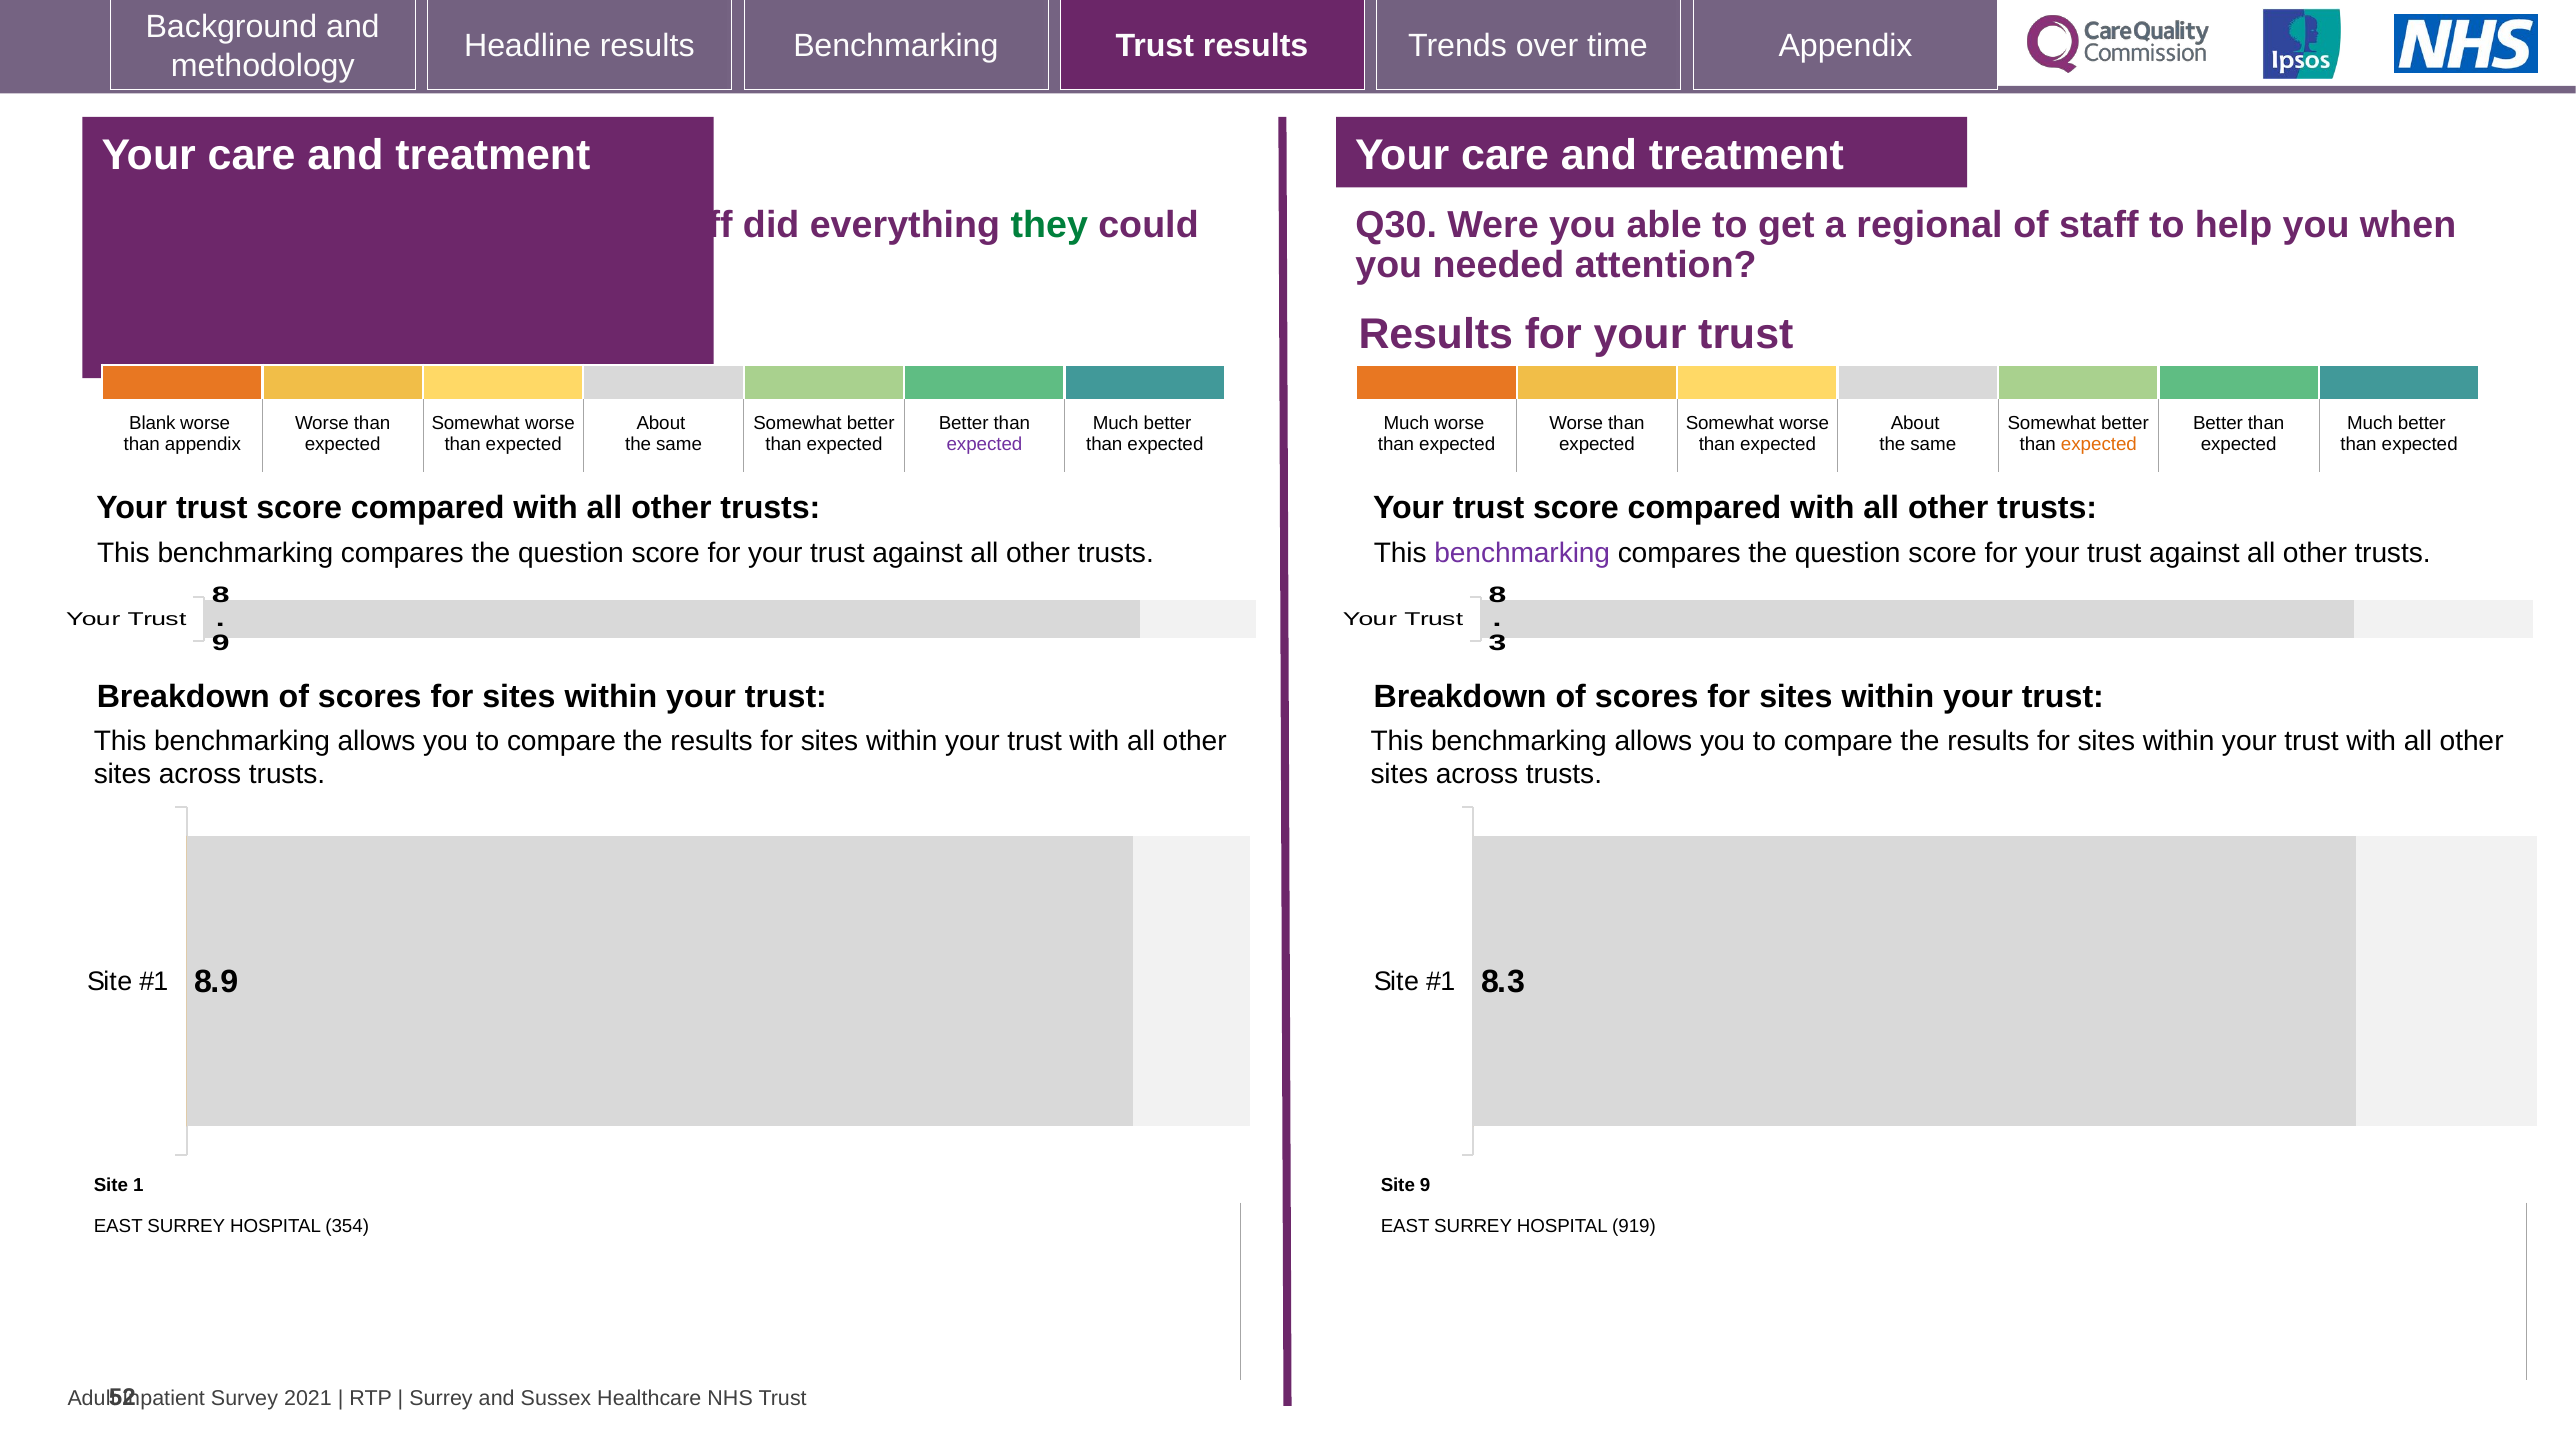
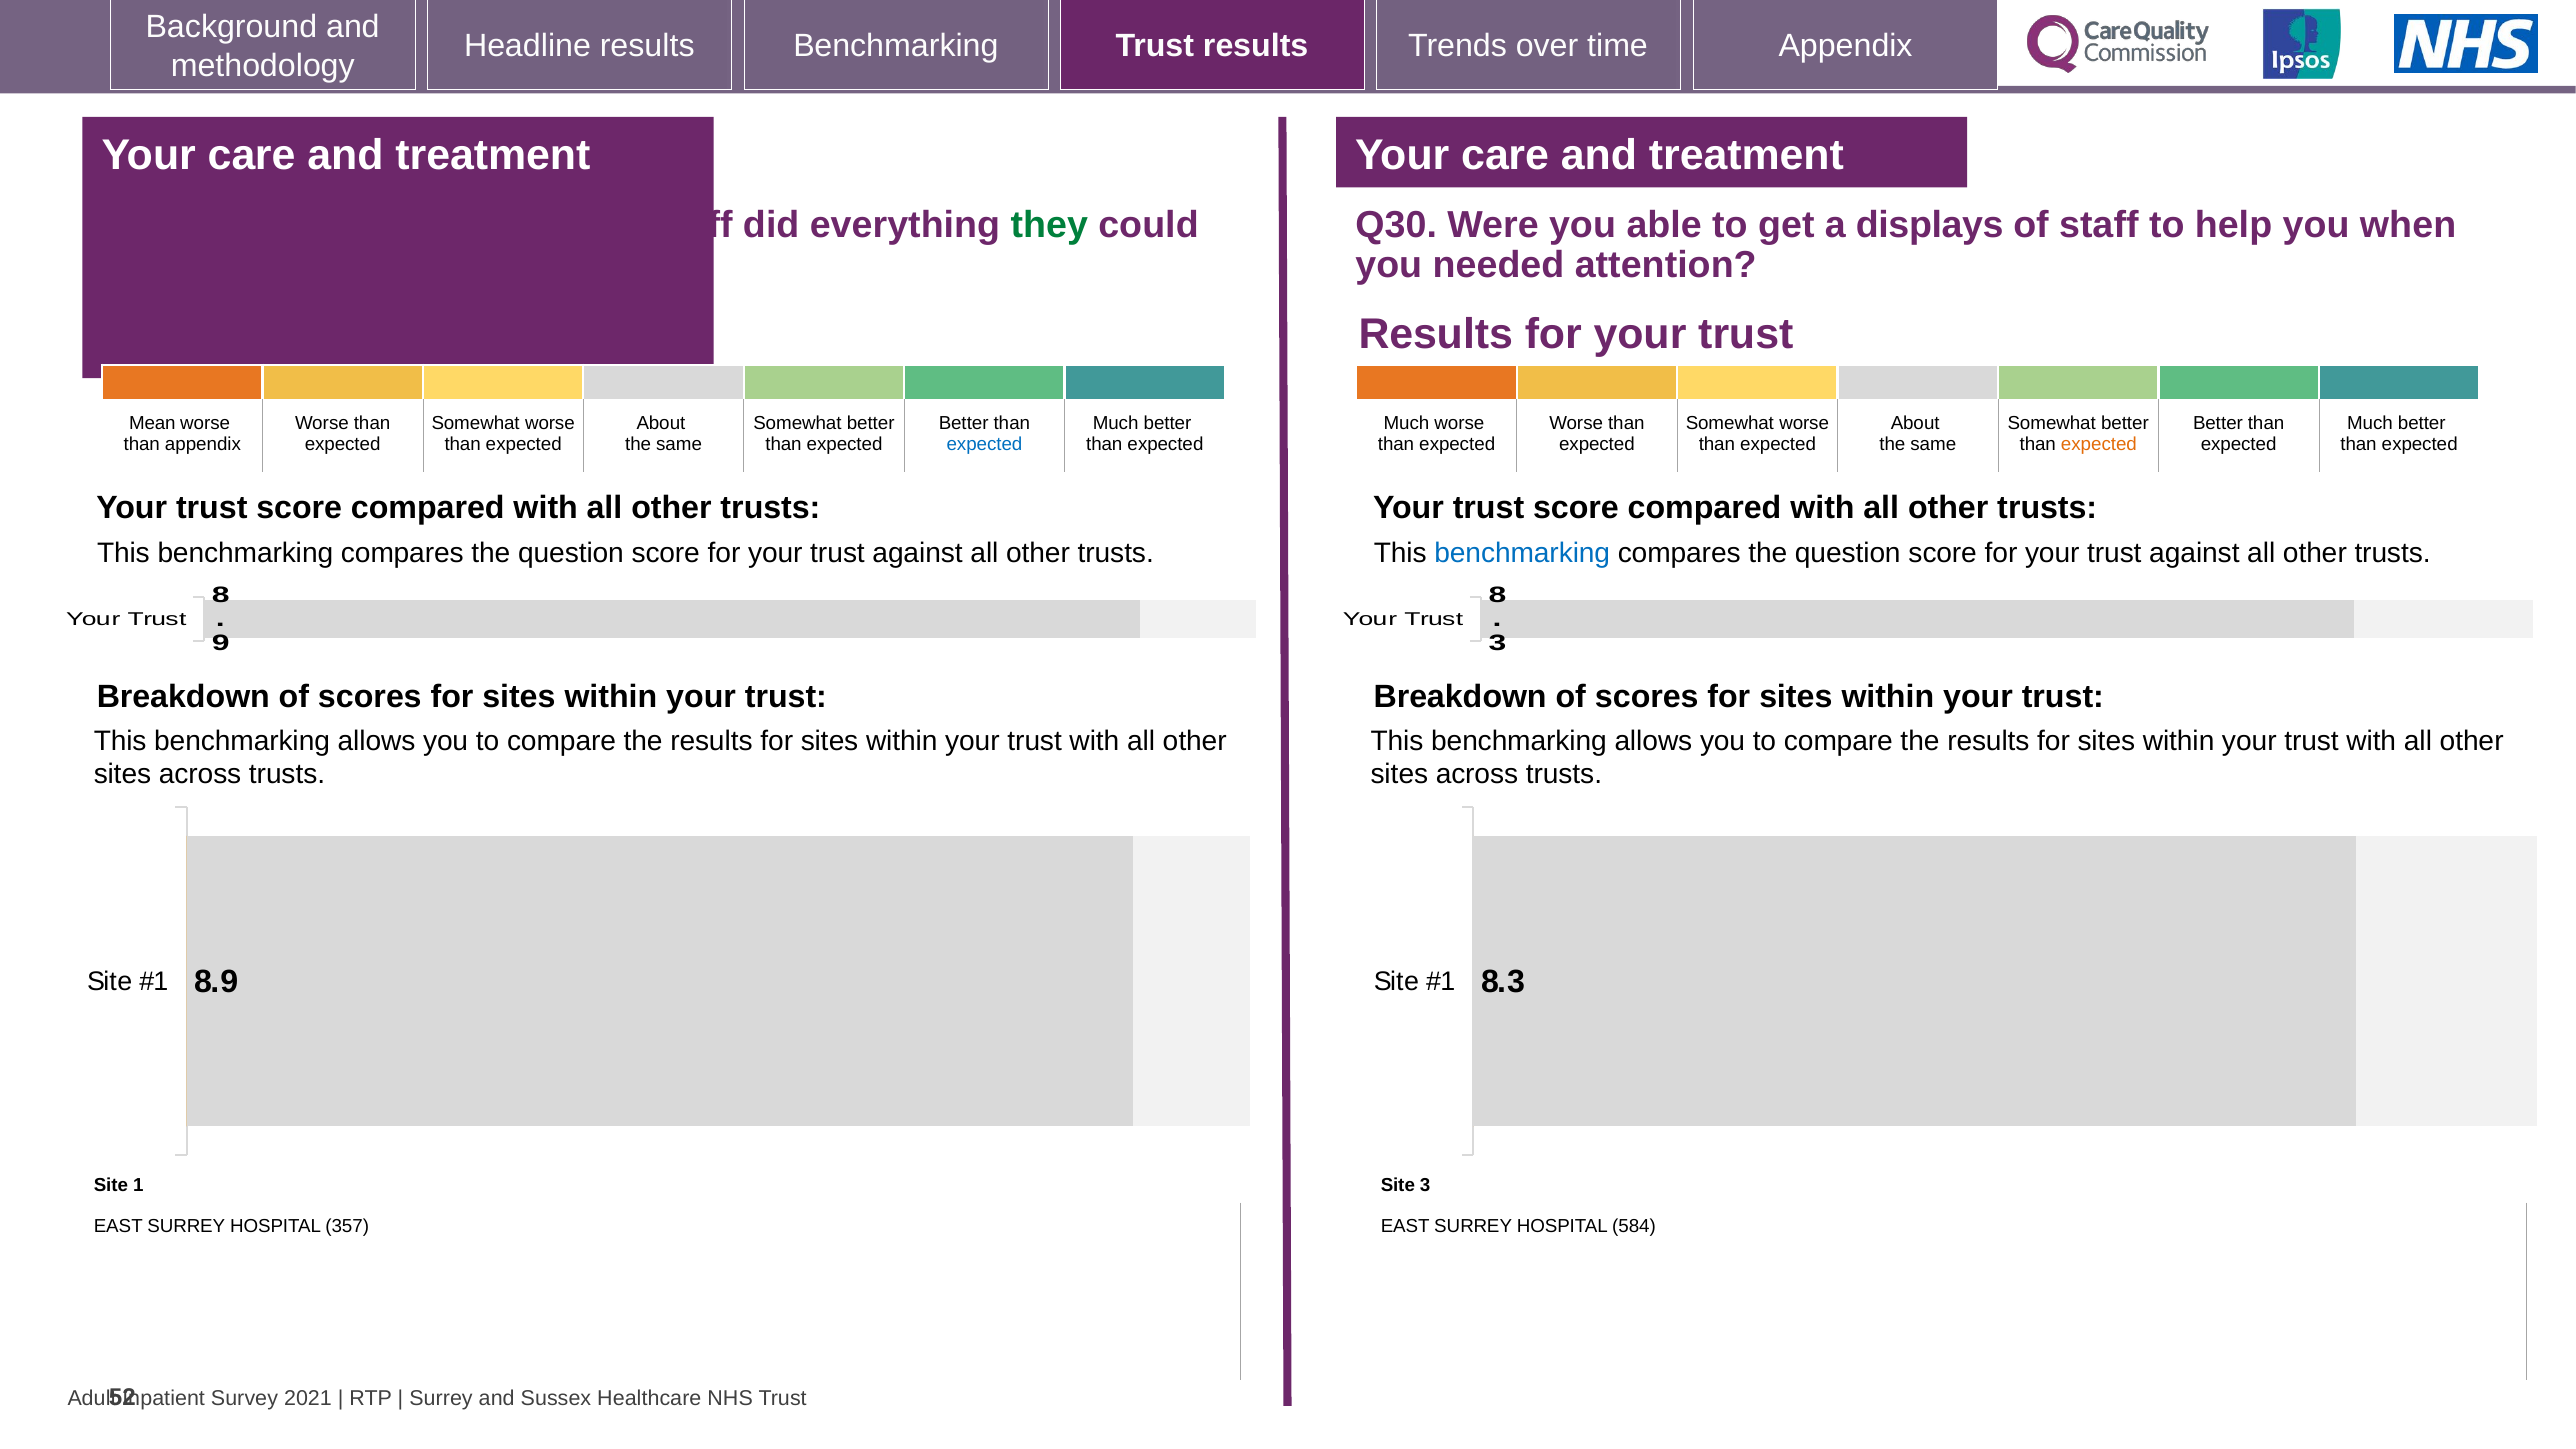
regional: regional -> displays (1930, 225)
Blank: Blank -> Mean (152, 423)
expected colour: purple -> blue (984, 444)
benchmarking colour: purple -> blue (1522, 553)
Site 9: 9 -> 3 (1425, 1185)
354: 354 -> 357 (347, 1227)
919: 919 -> 584 (1634, 1227)
